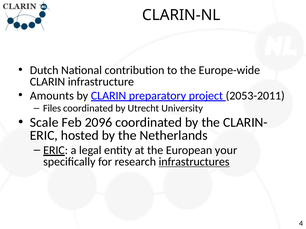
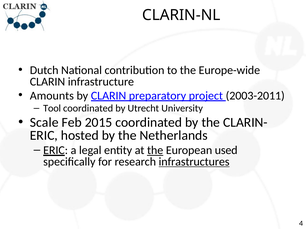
2053-2011: 2053-2011 -> 2003-2011 (255, 96)
Files: Files -> Tool (52, 109)
2096: 2096 -> 2015 (99, 123)
the underline: none -> present (155, 151)
your: your -> used (226, 151)
